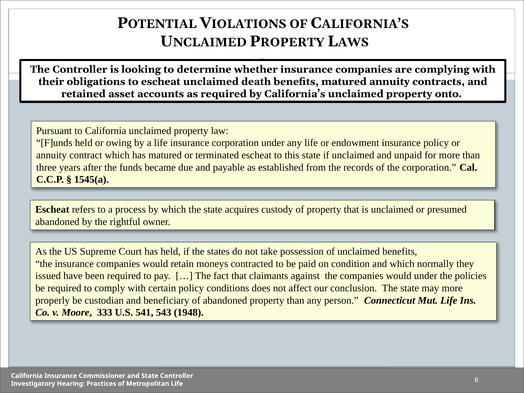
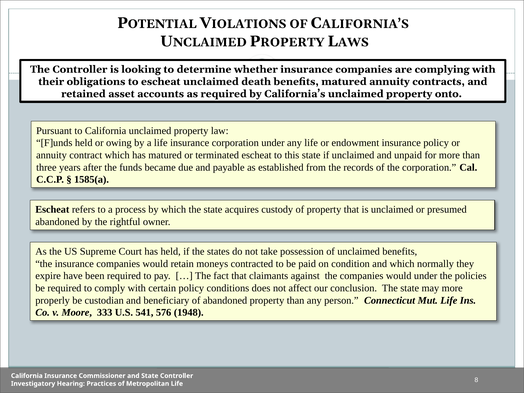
1545(a: 1545(a -> 1585(a (92, 180)
issued: issued -> expire (48, 276)
543: 543 -> 576 (164, 313)
